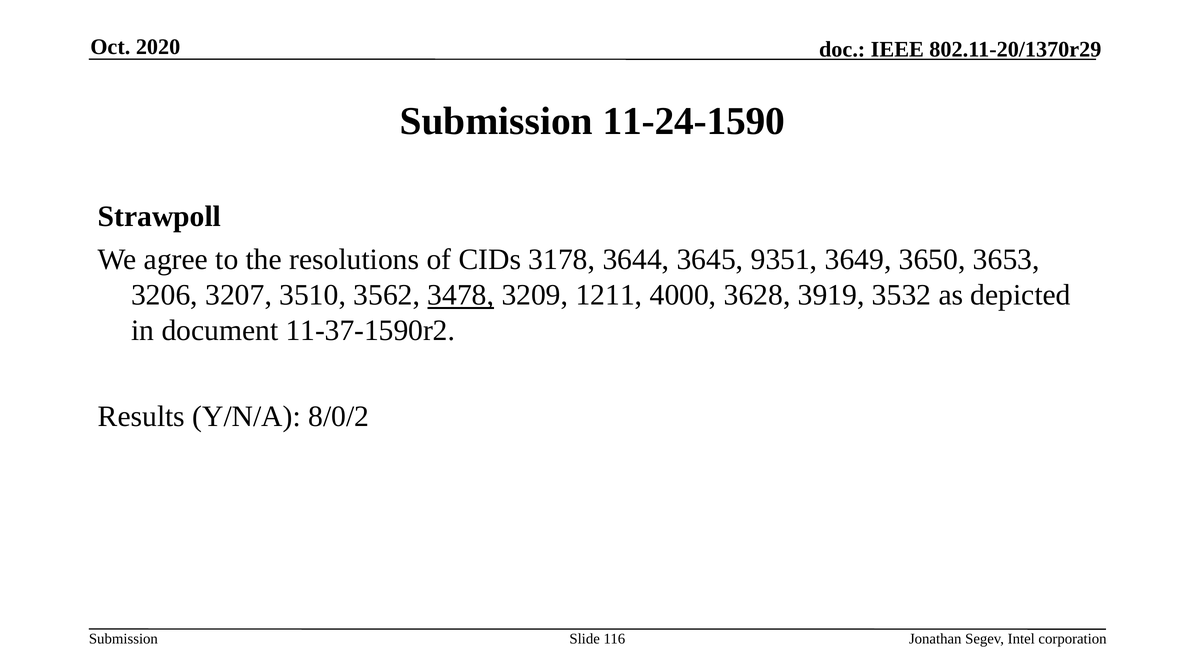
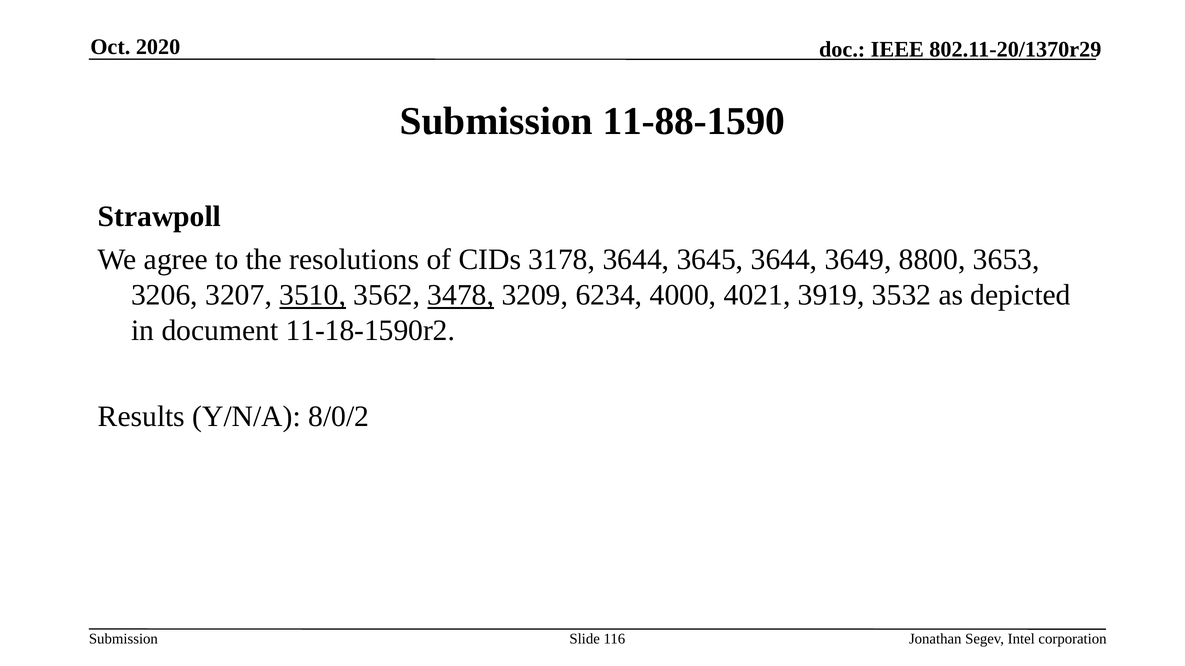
11-24-1590: 11-24-1590 -> 11-88-1590 (694, 121)
3645 9351: 9351 -> 3644 (784, 260)
3650: 3650 -> 8800 (932, 260)
3510 underline: none -> present (313, 295)
1211: 1211 -> 6234 (609, 295)
3628: 3628 -> 4021 (757, 295)
11-37-1590r2: 11-37-1590r2 -> 11-18-1590r2 (370, 331)
